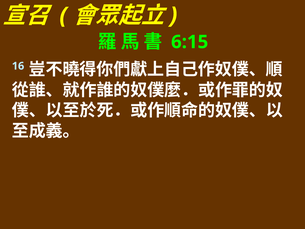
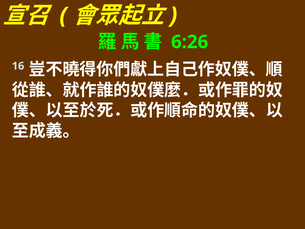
6:15: 6:15 -> 6:26 (190, 42)
